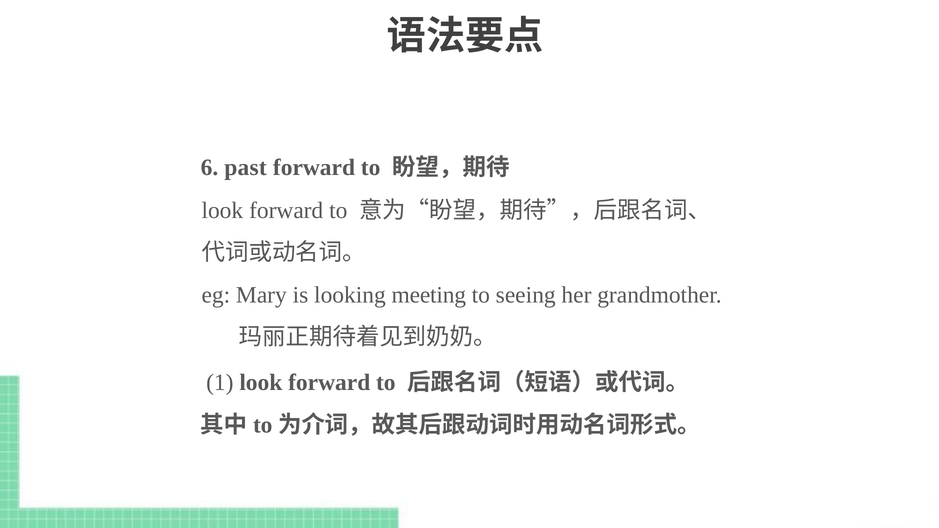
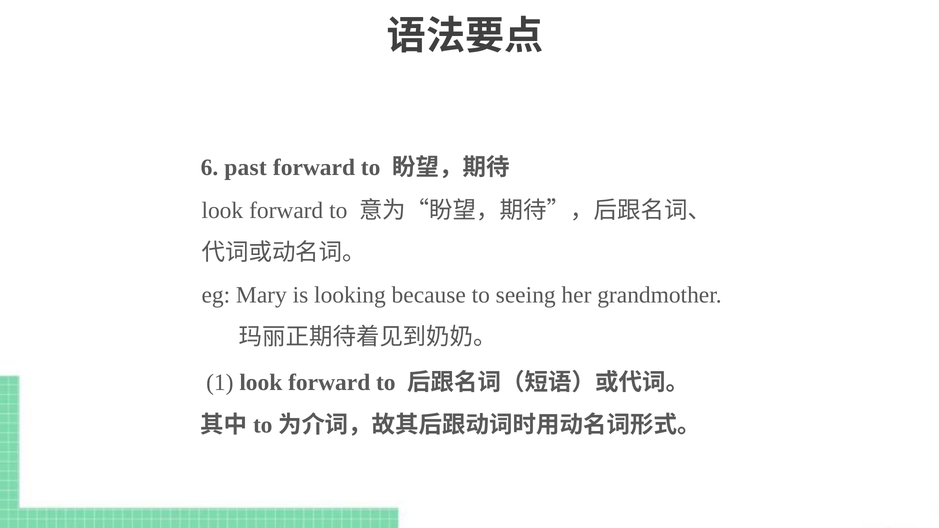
meeting: meeting -> because (429, 295)
